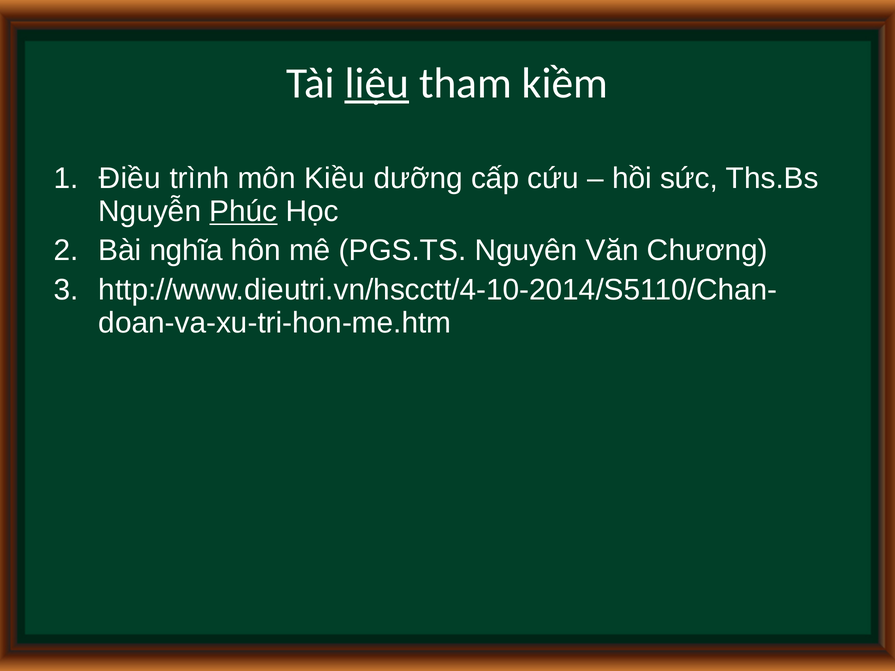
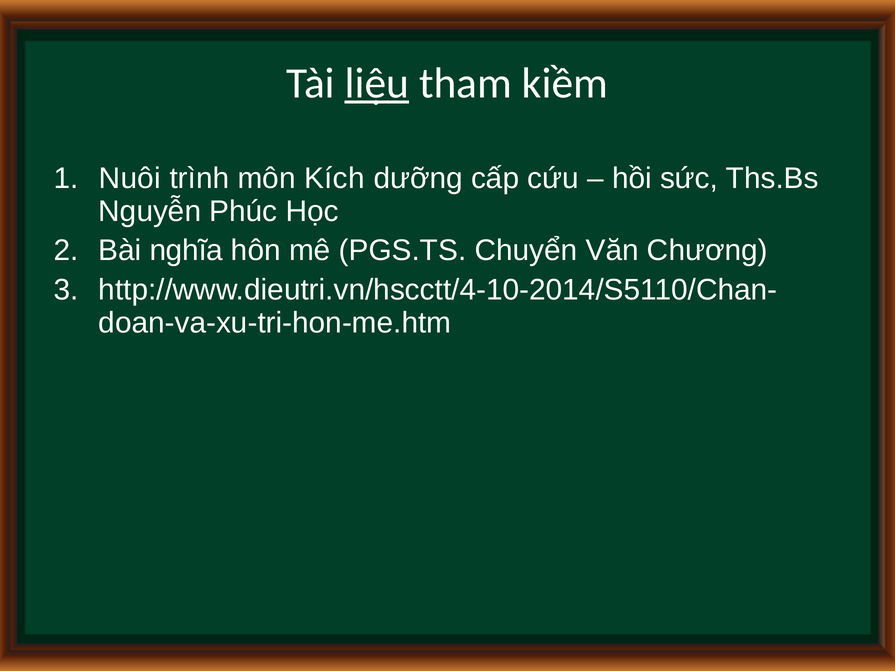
Điều: Điều -> Nuôi (130, 178)
Kiều: Kiều -> Kích (334, 178)
Phúc underline: present -> none (243, 212)
Nguyên: Nguyên -> Chuyển (526, 251)
